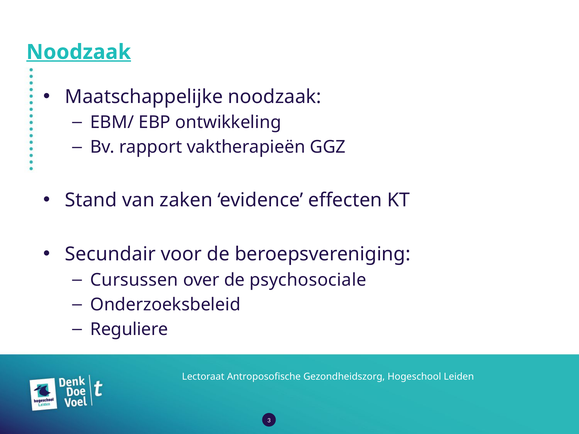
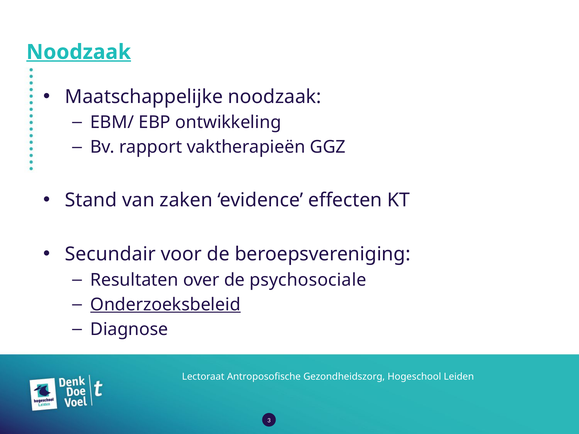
Cursussen: Cursussen -> Resultaten (134, 280)
Onderzoeksbeleid underline: none -> present (165, 305)
Reguliere: Reguliere -> Diagnose (129, 330)
